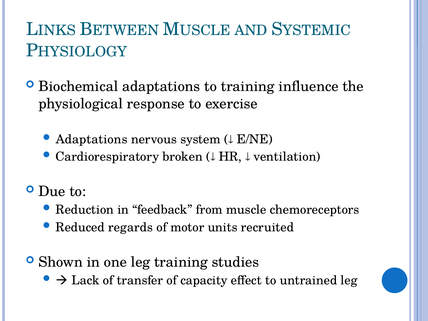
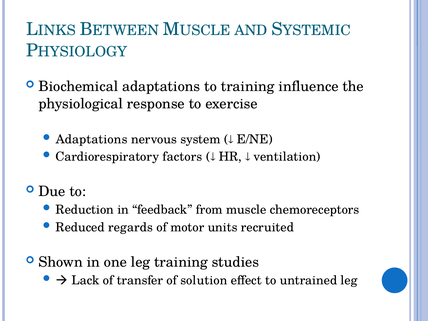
broken: broken -> factors (183, 157)
capacity: capacity -> solution (204, 280)
